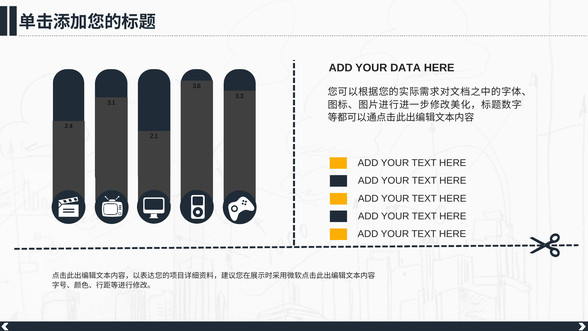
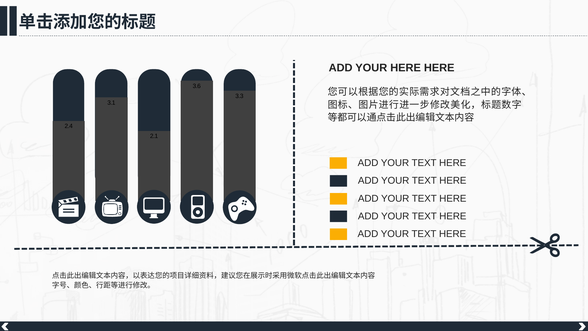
YOUR DATA: DATA -> HERE (406, 68)
